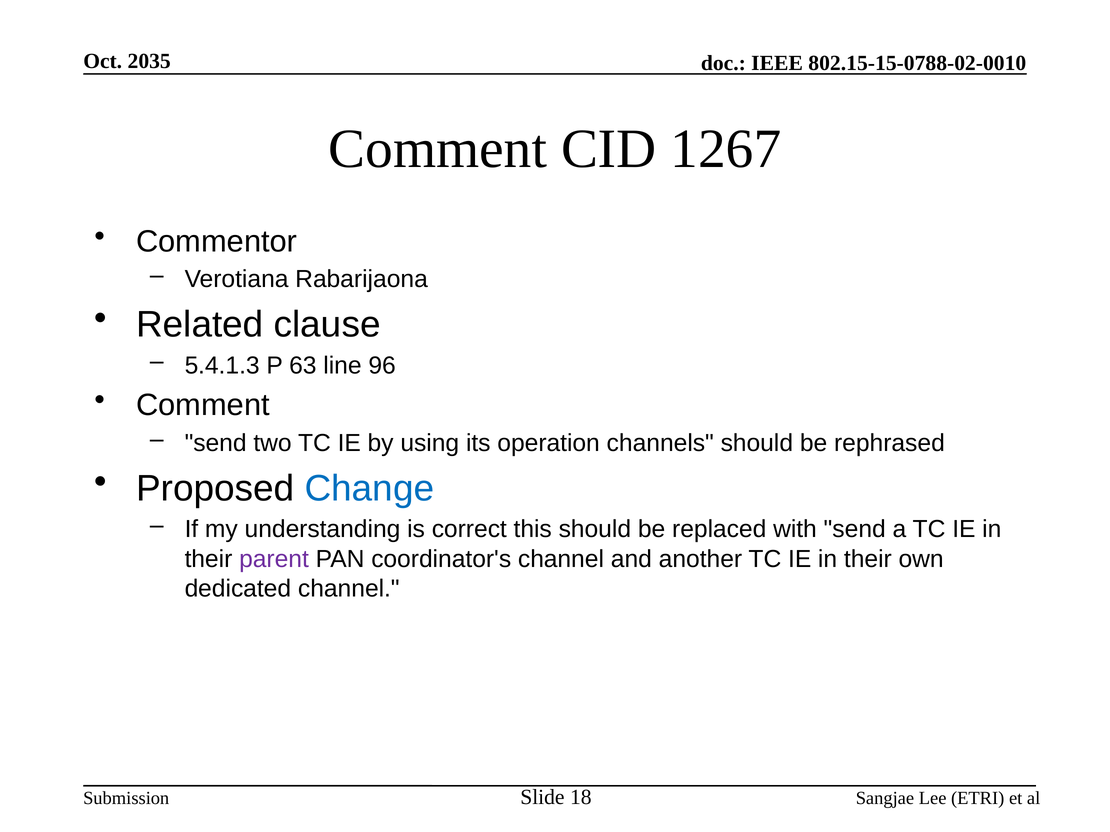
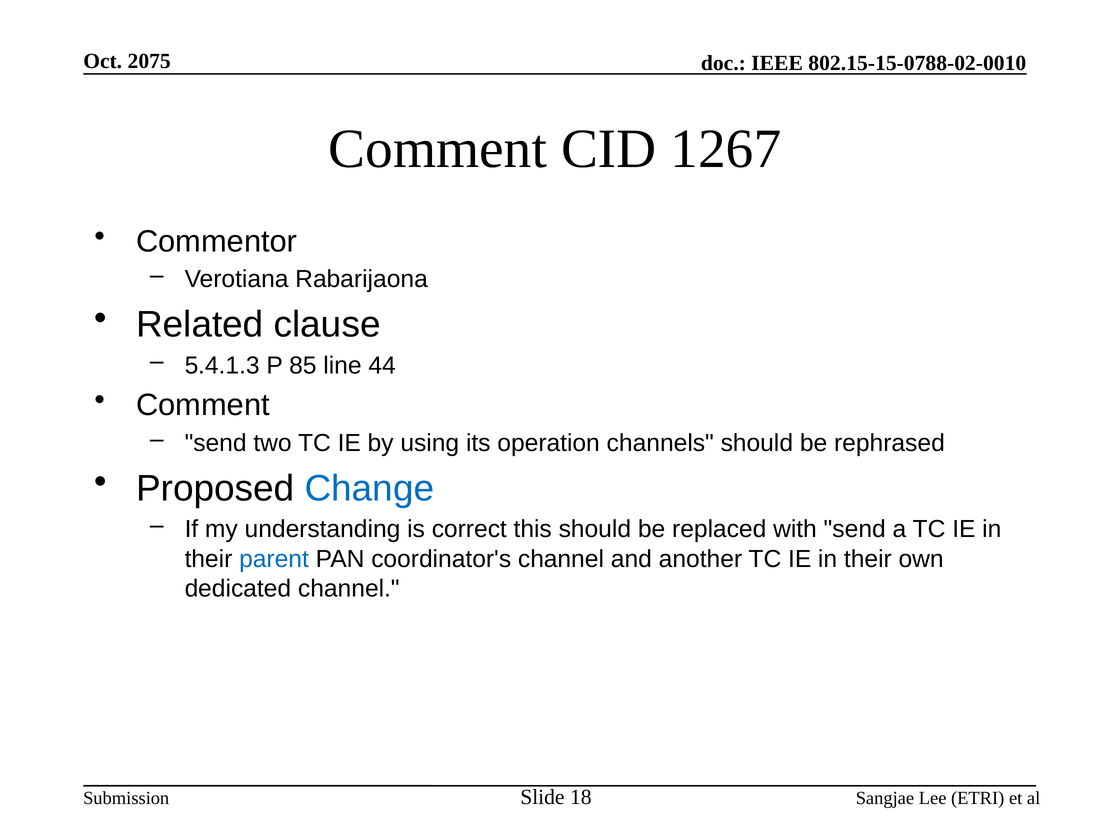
2035: 2035 -> 2075 (149, 61)
63: 63 -> 85 (303, 366)
96: 96 -> 44 (382, 366)
parent colour: purple -> blue (274, 559)
